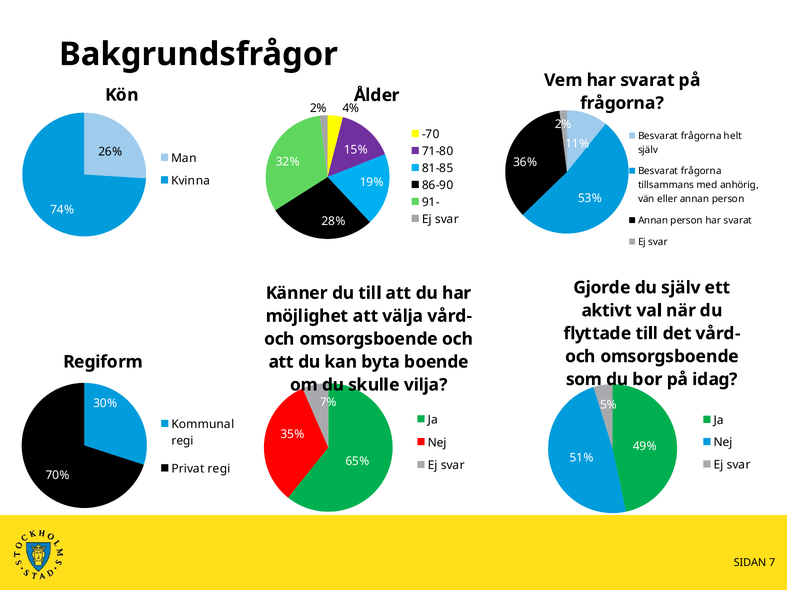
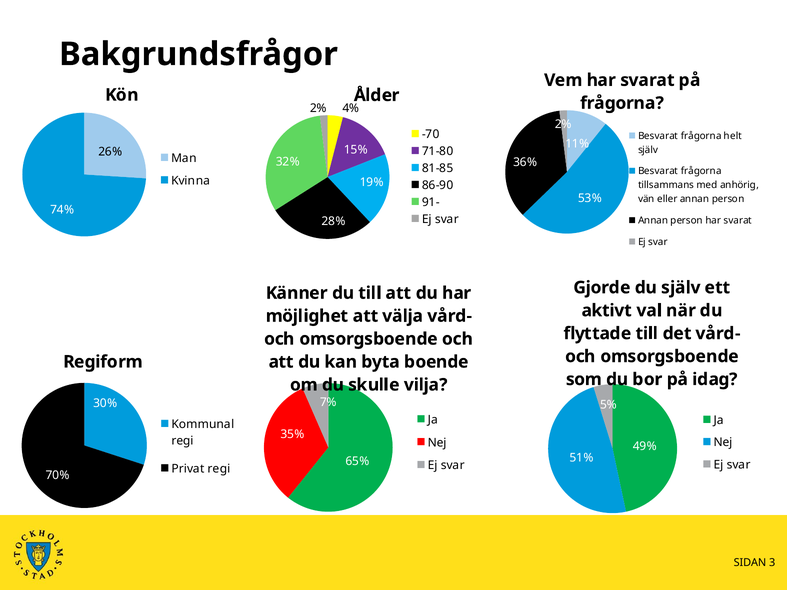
7: 7 -> 3 (772, 563)
